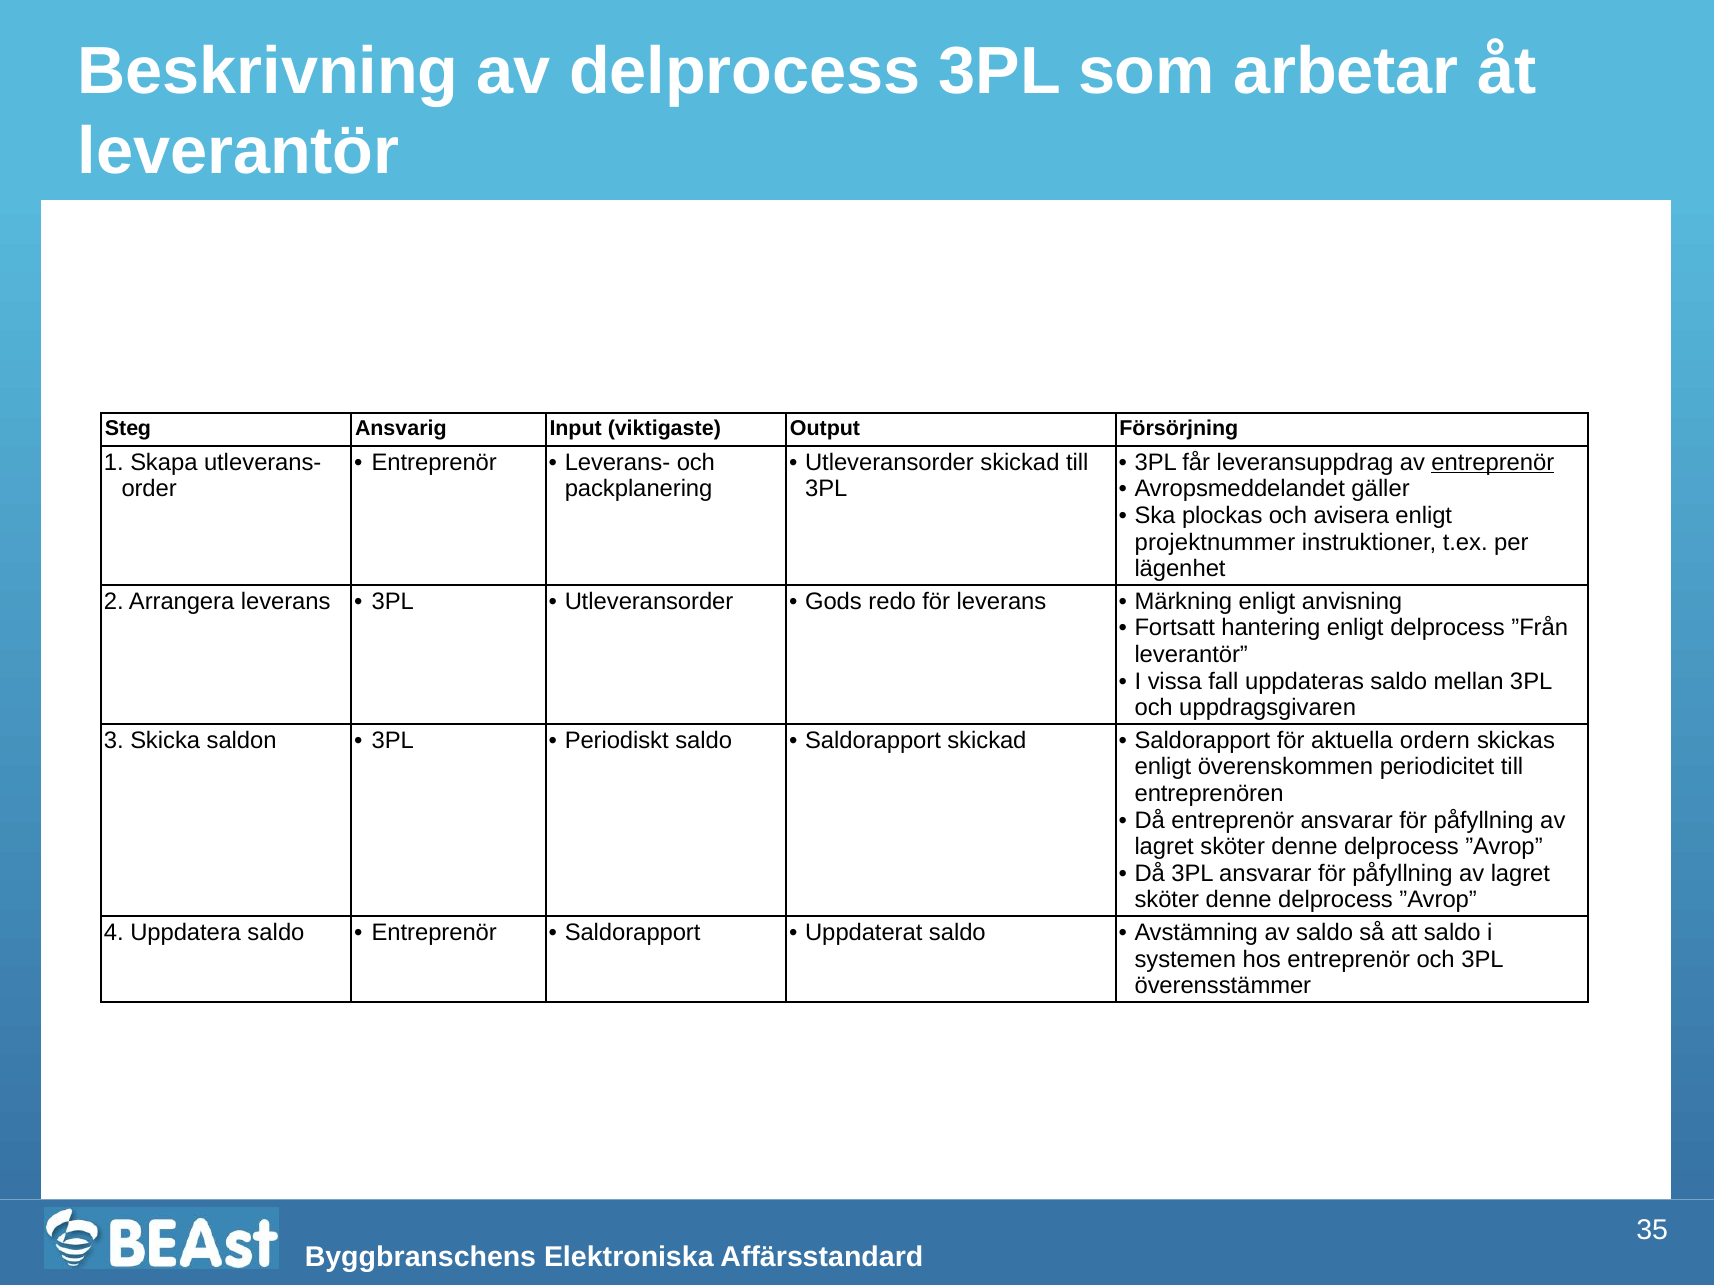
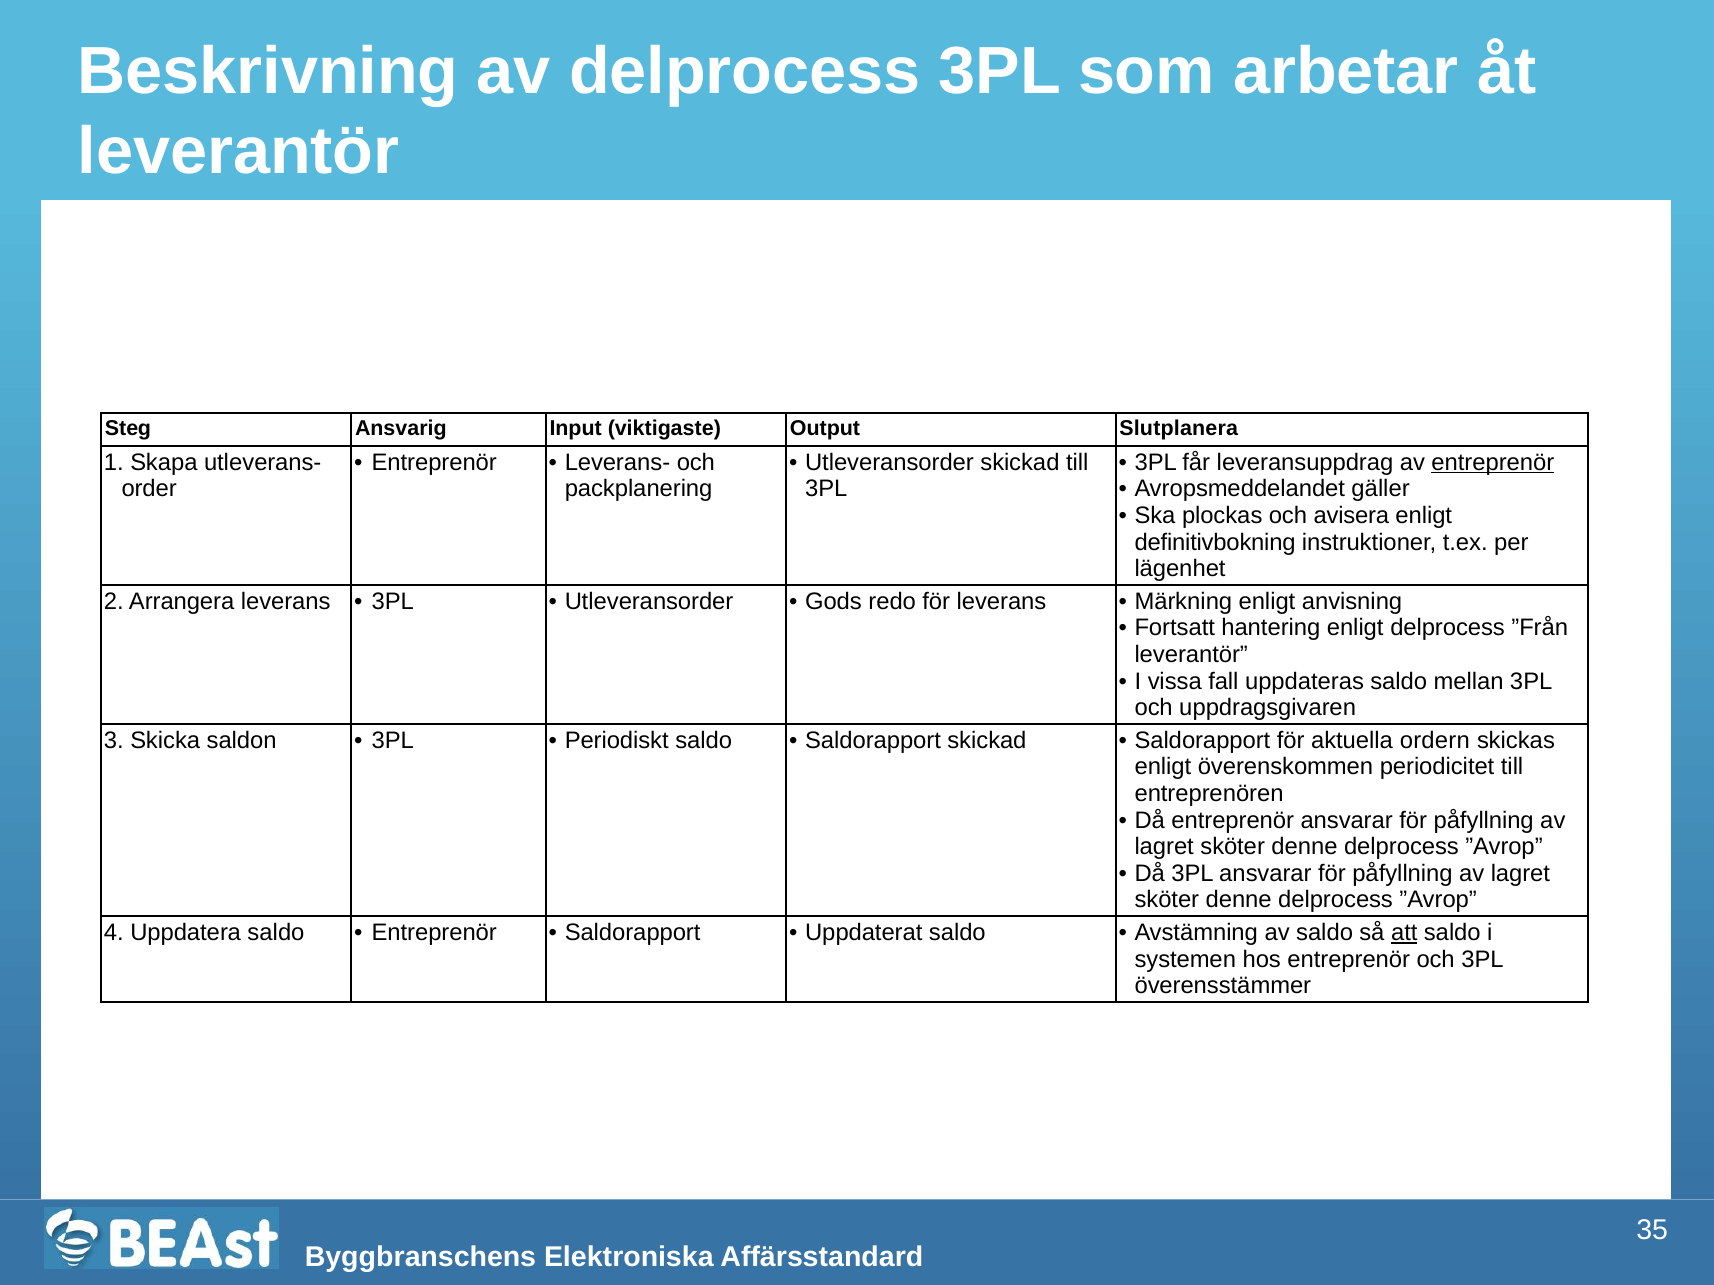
Försörjning: Försörjning -> Slutplanera (1179, 429)
projektnummer: projektnummer -> definitivbokning (1215, 542)
att underline: none -> present (1404, 933)
